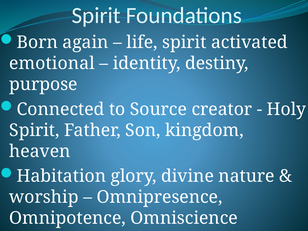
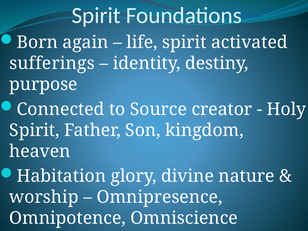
emotional: emotional -> sufferings (52, 63)
